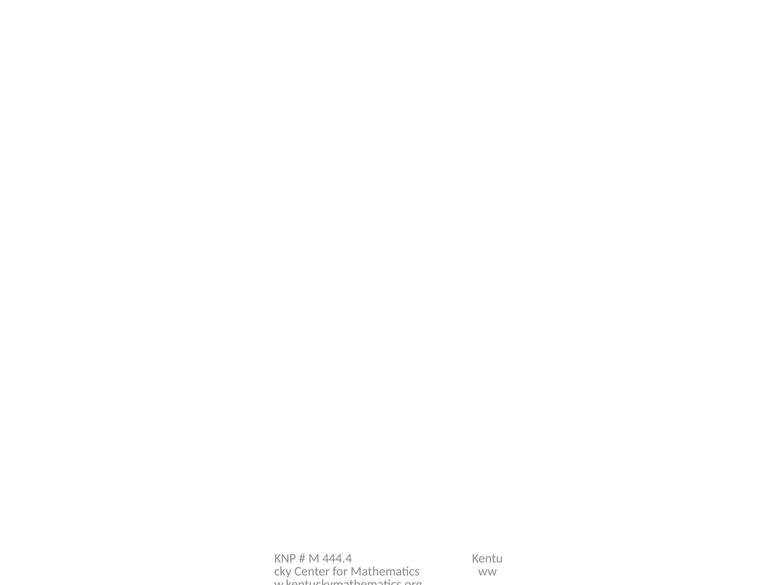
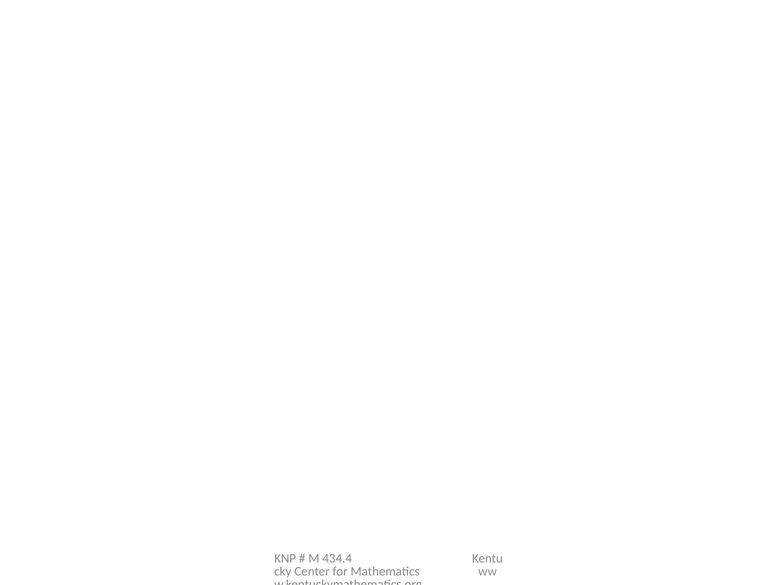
444.4: 444.4 -> 434.4 (337, 559)
